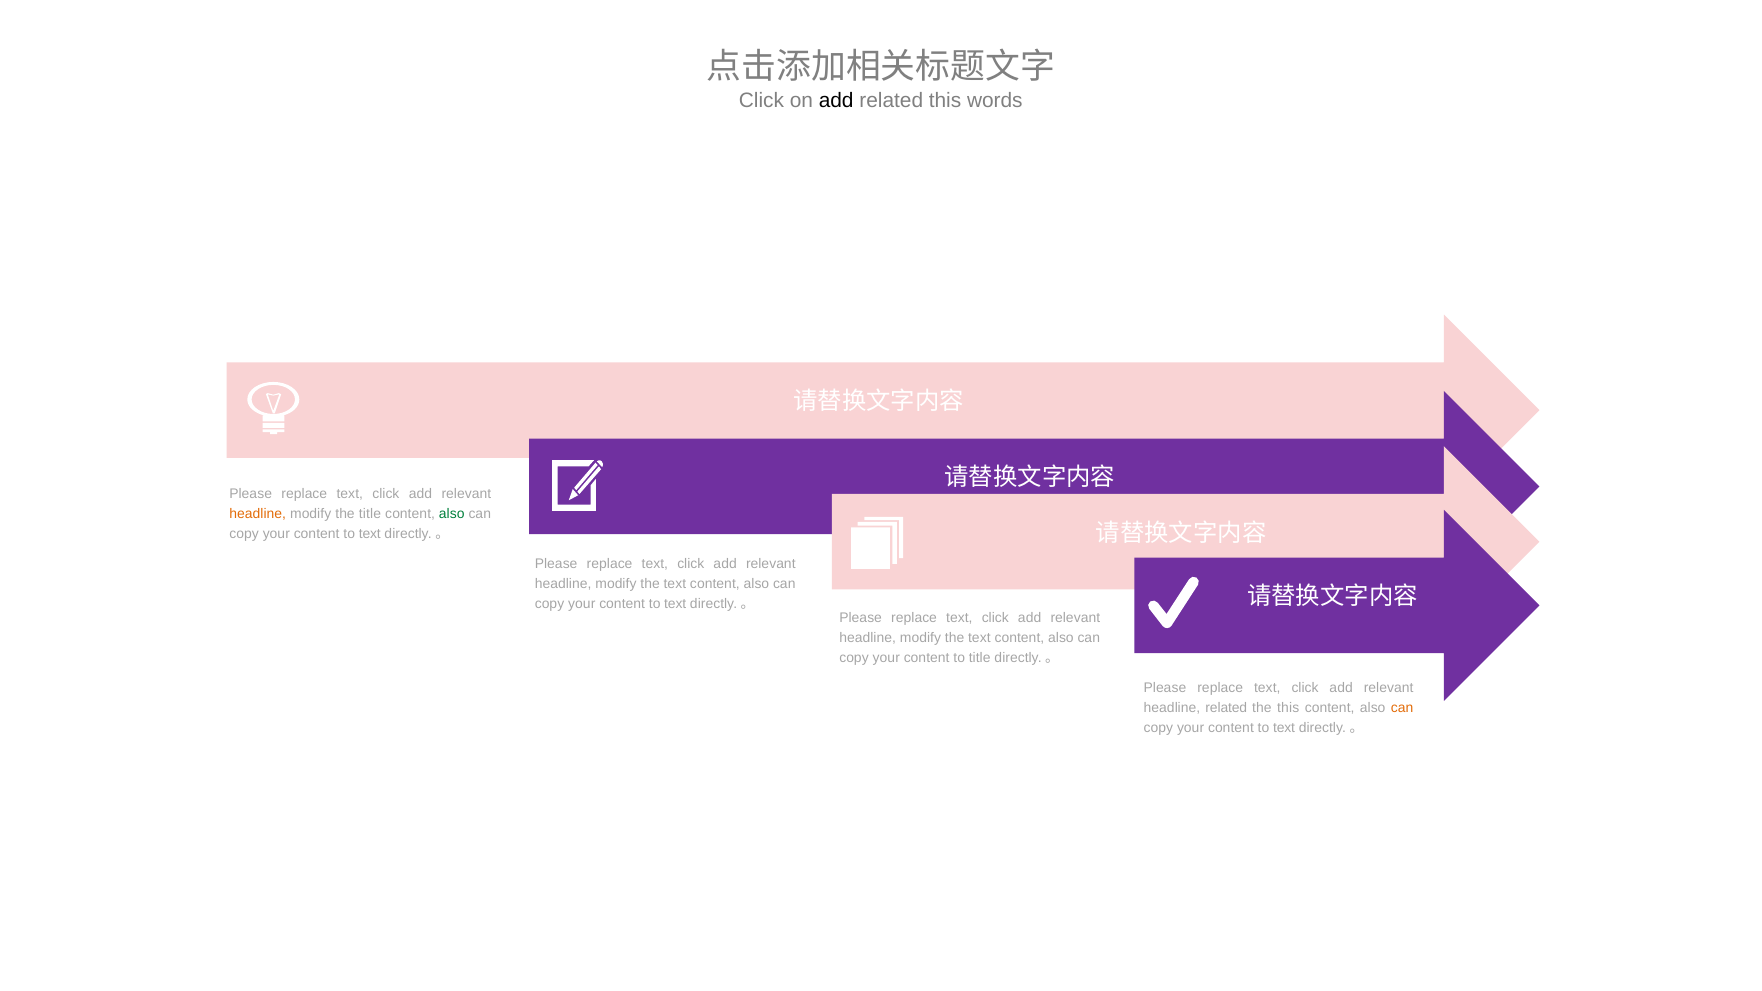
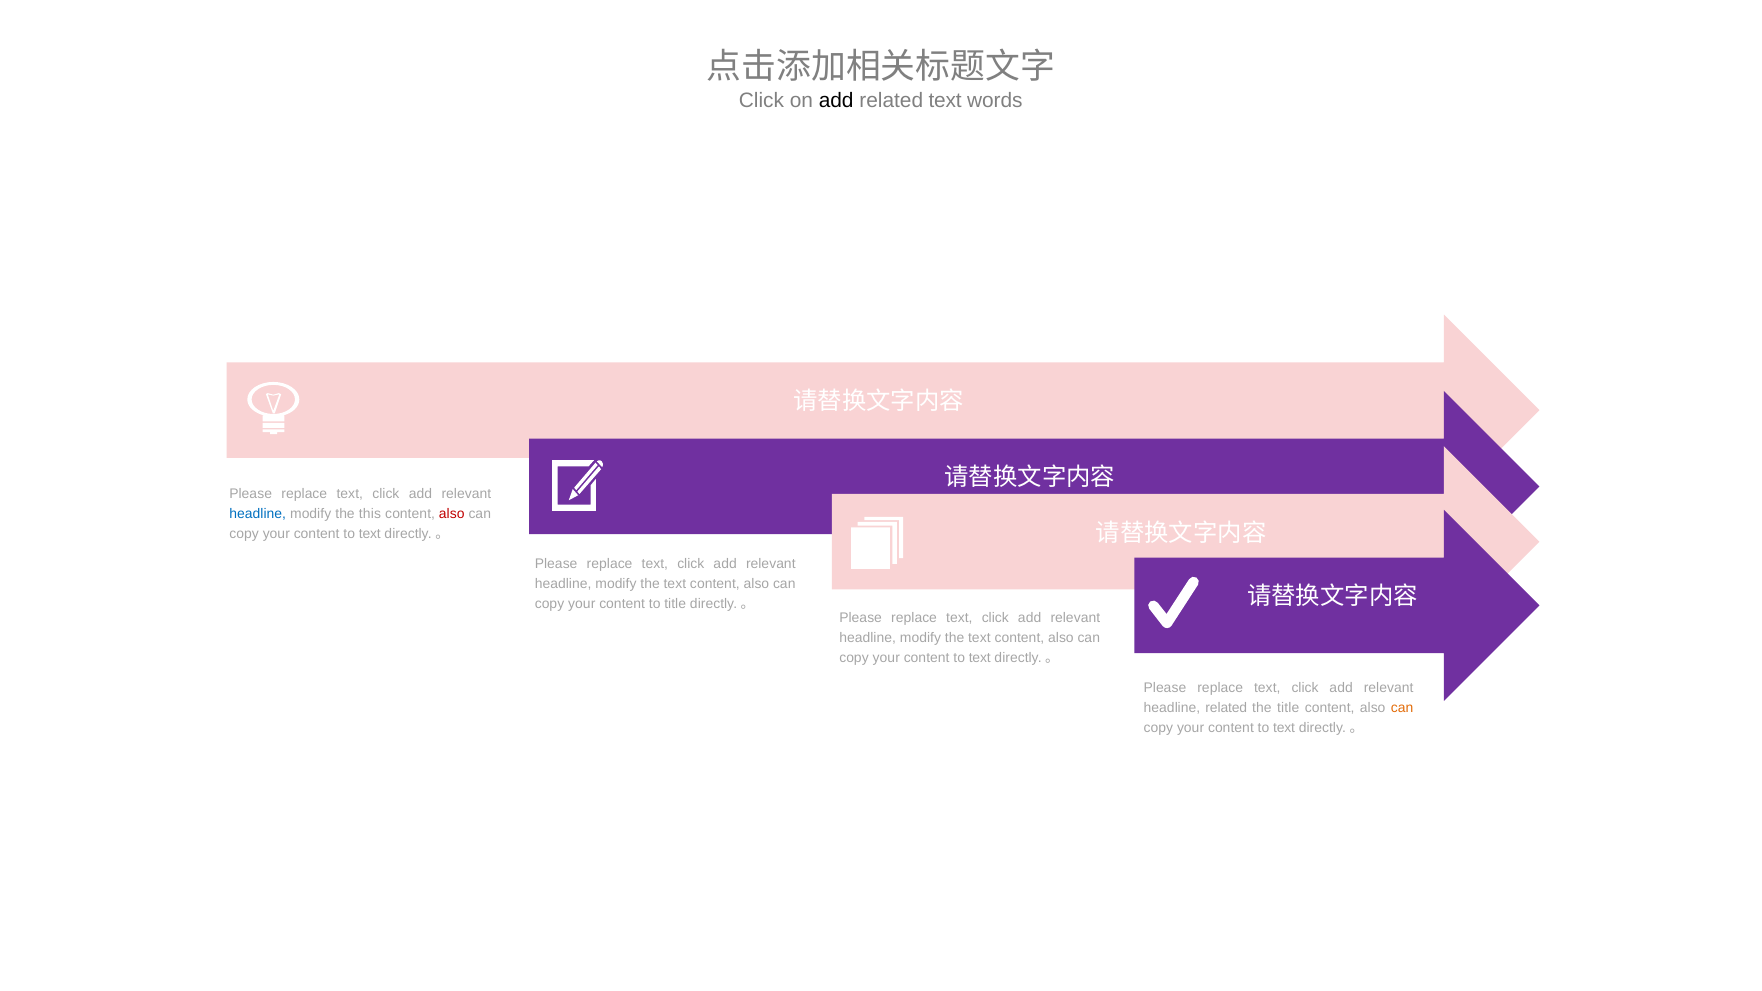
related this: this -> text (945, 101)
headline colour: orange -> blue (258, 514)
the title: title -> this (370, 514)
also colour: green -> red (452, 514)
text: text -> title (675, 604)
title: title -> text (980, 658)
the this: this -> title (1288, 708)
